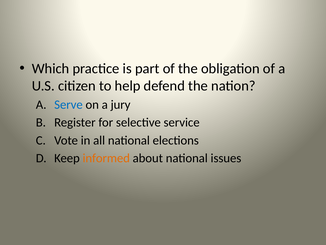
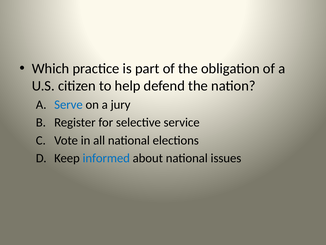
informed colour: orange -> blue (106, 158)
